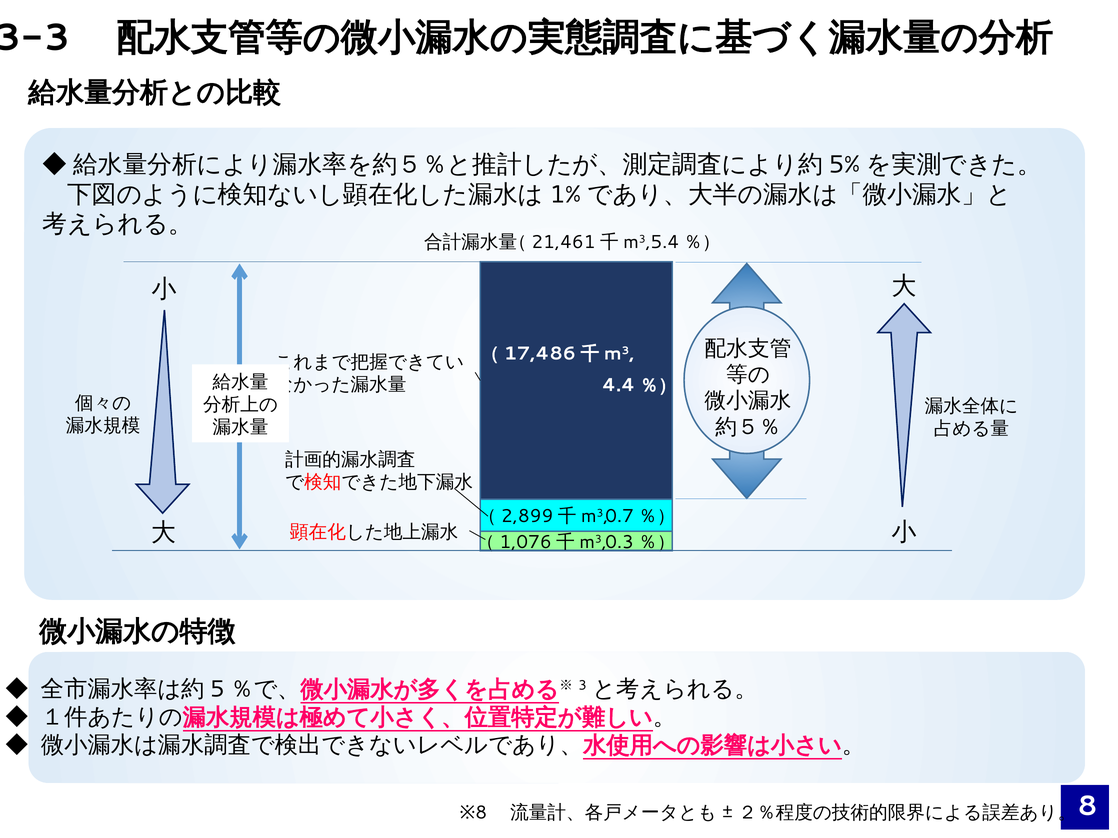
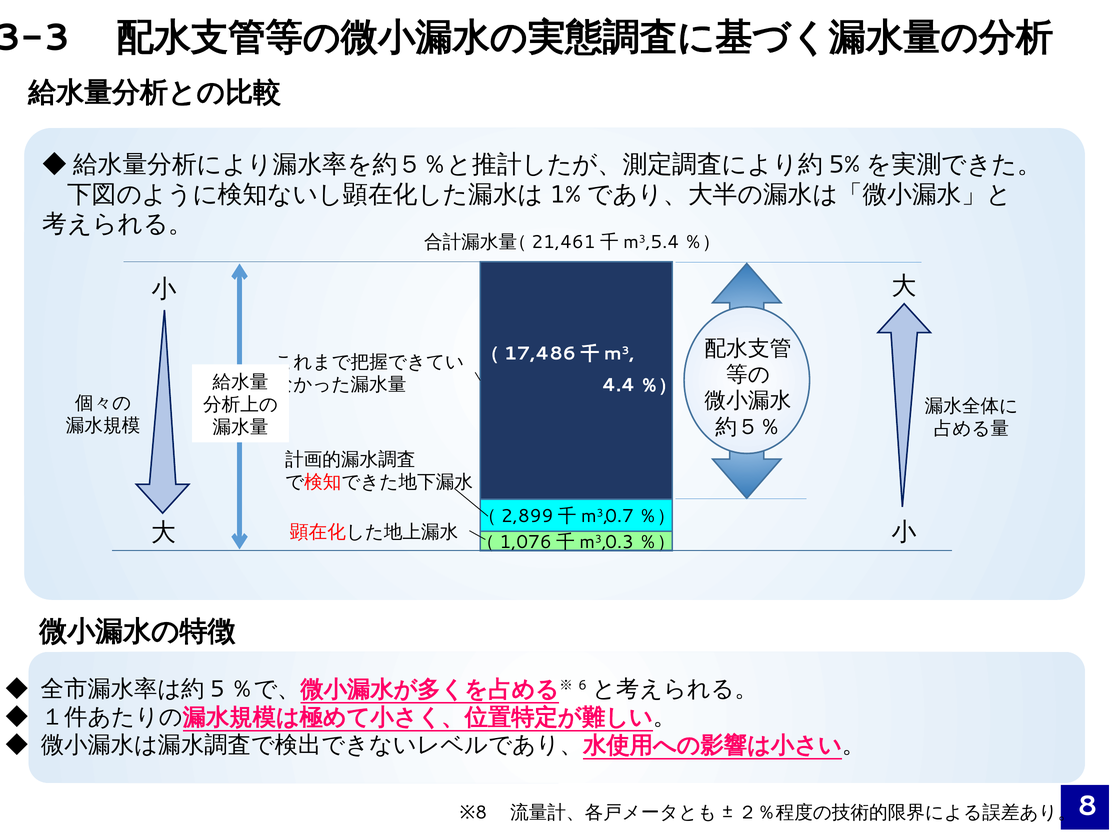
3: 3 -> 6 (583, 686)
